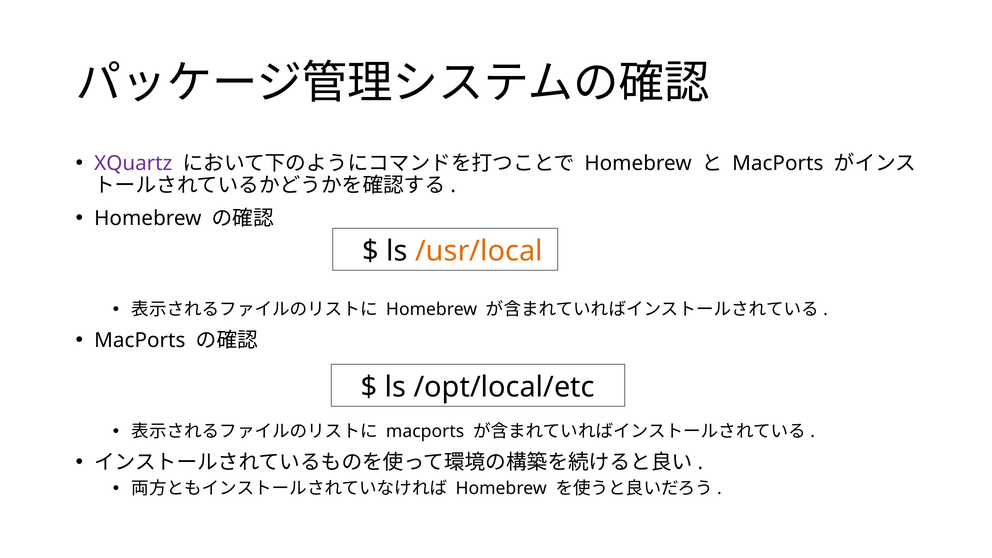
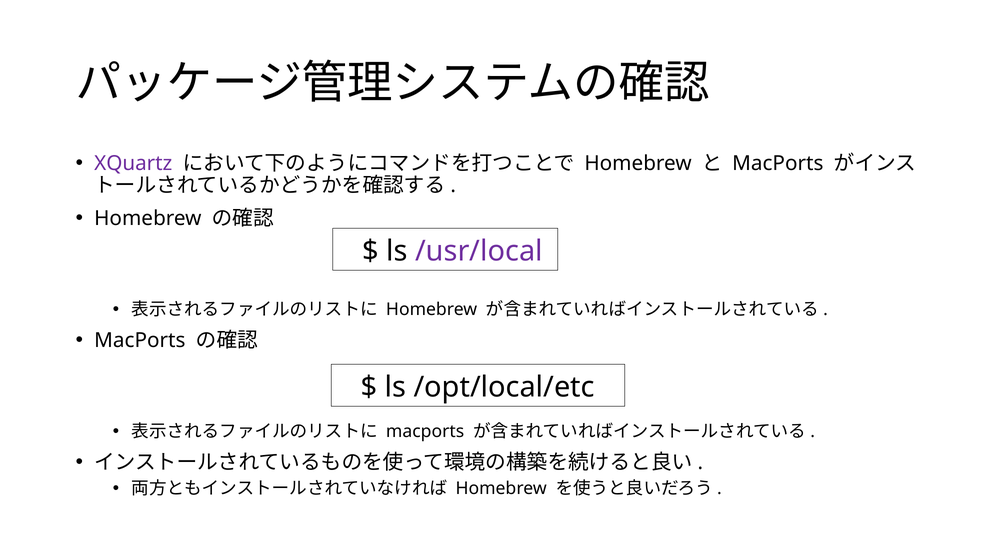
/usr/local colour: orange -> purple (479, 251)
